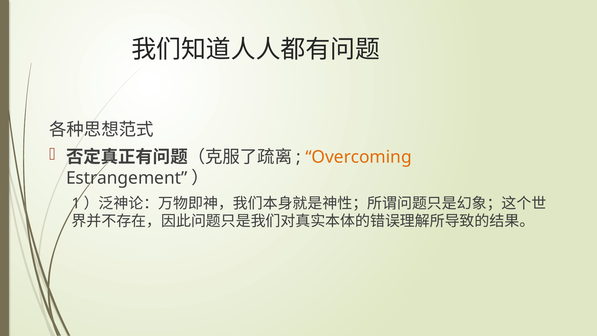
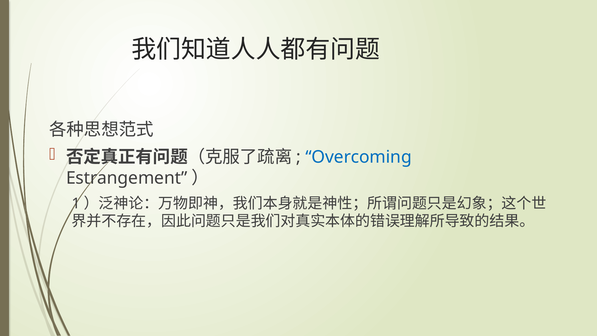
Overcoming colour: orange -> blue (359, 157)
